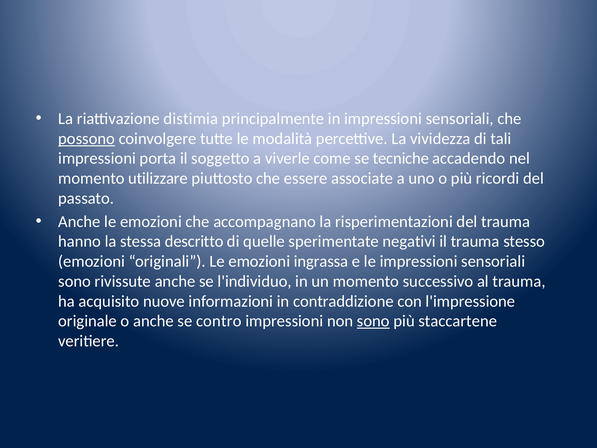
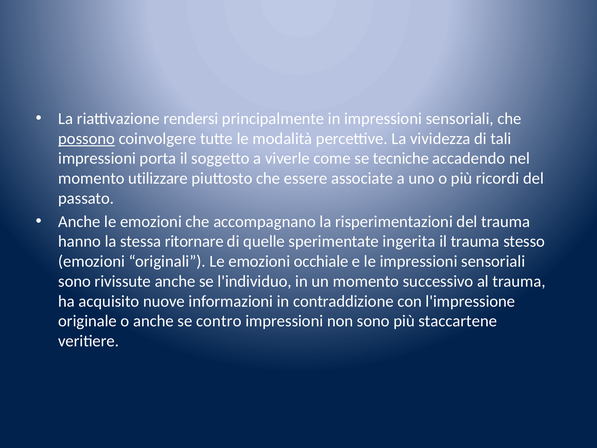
distimia: distimia -> rendersi (191, 119)
descritto: descritto -> ritornare (194, 241)
negativi: negativi -> ingerita (409, 241)
ingrassa: ingrassa -> occhiale (321, 261)
sono underline: present -> none (373, 321)
